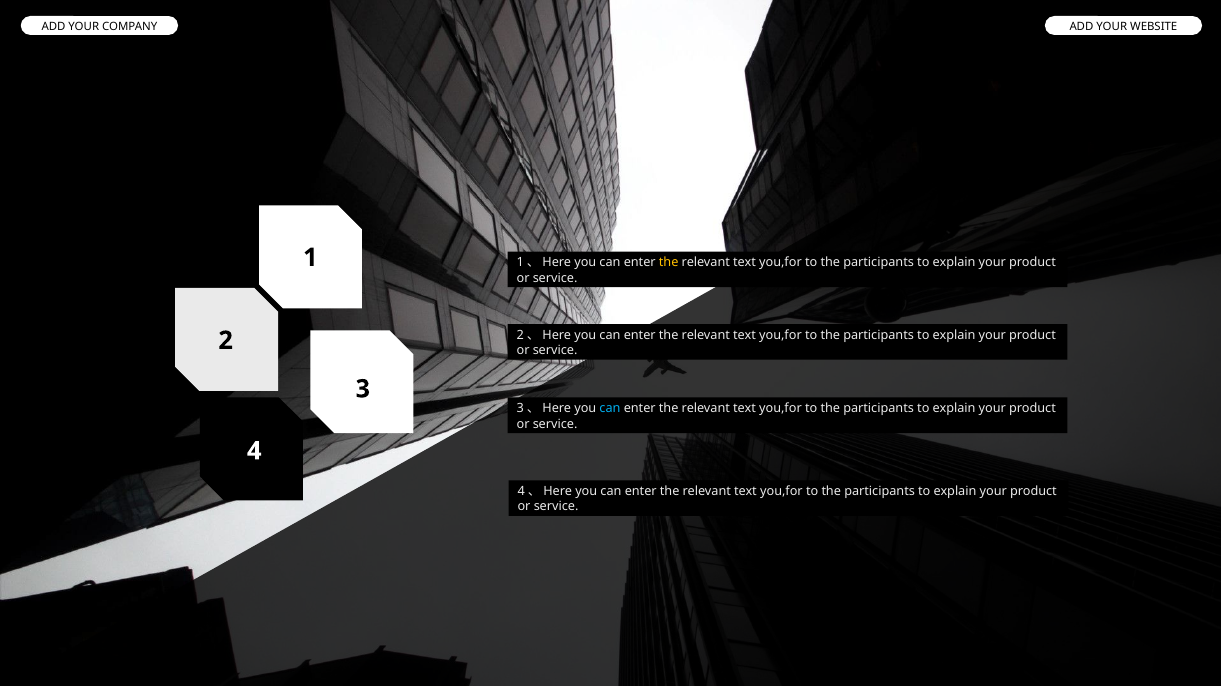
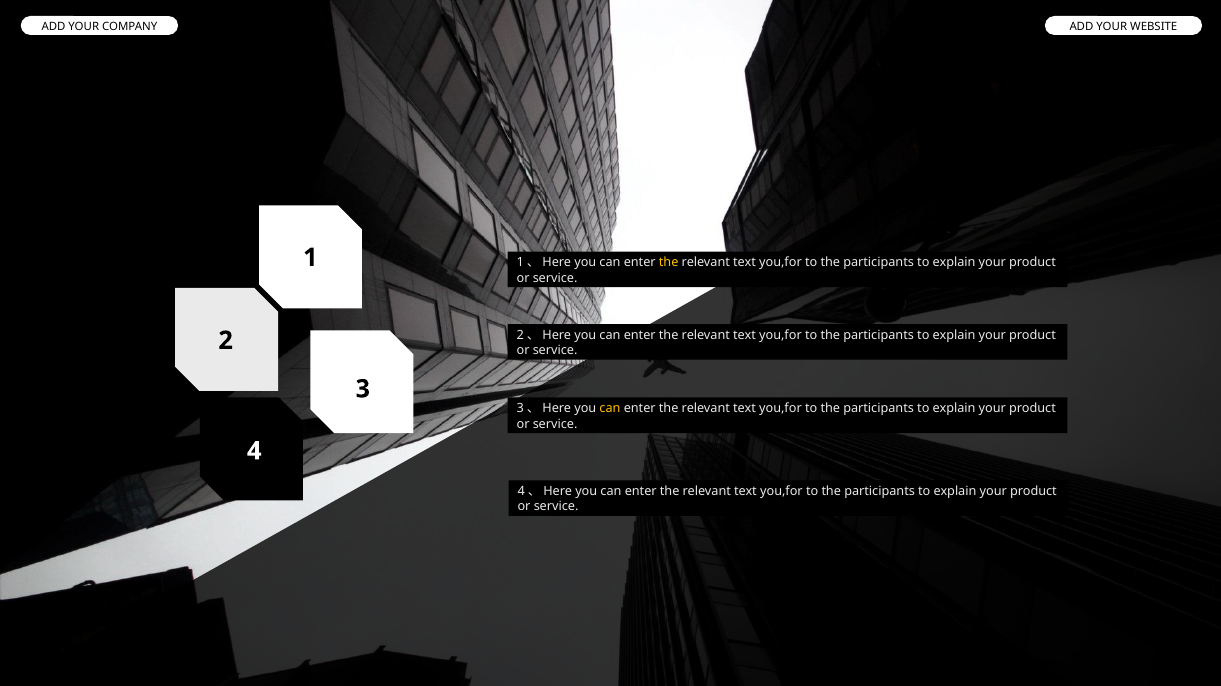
can colour: light blue -> yellow (610, 408)
